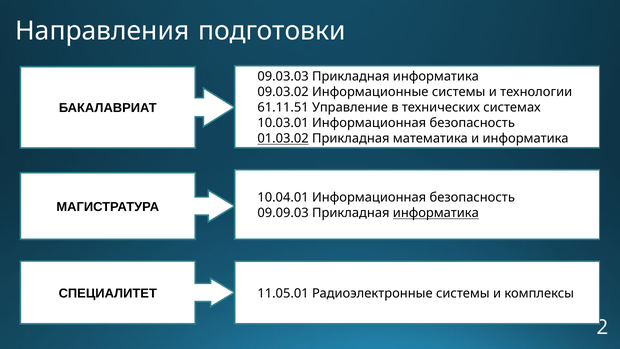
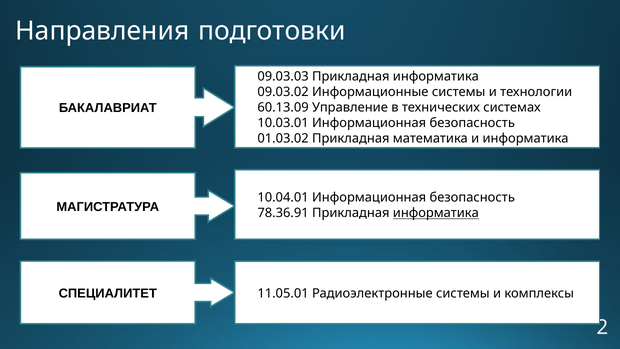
61.11.51: 61.11.51 -> 60.13.09 (283, 108)
01.03.02 underline: present -> none (283, 139)
09.09.03: 09.09.03 -> 78.36.91 (283, 213)
